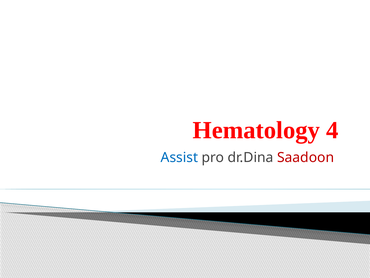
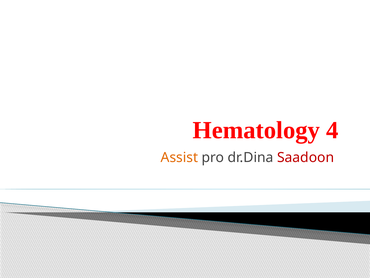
Assist colour: blue -> orange (179, 157)
